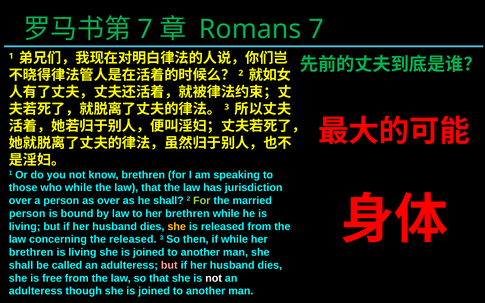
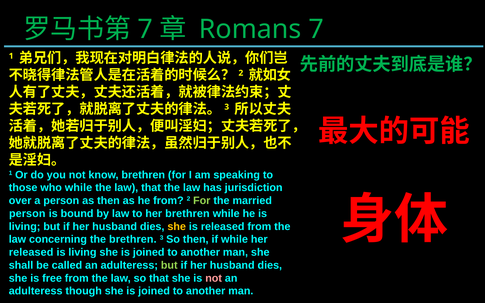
as over: over -> then (108, 201)
he shall: shall -> from (168, 201)
the released: released -> brethren (133, 240)
brethren: brethren -> released (31, 252)
but colour: pink -> light green (169, 265)
not colour: white -> pink (214, 278)
